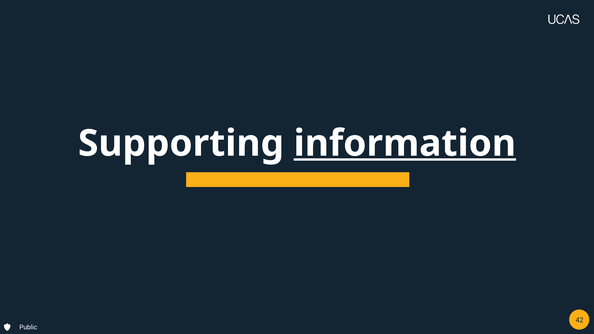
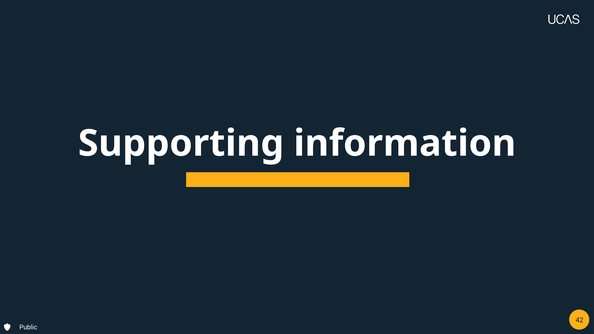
information underline: present -> none (405, 143)
